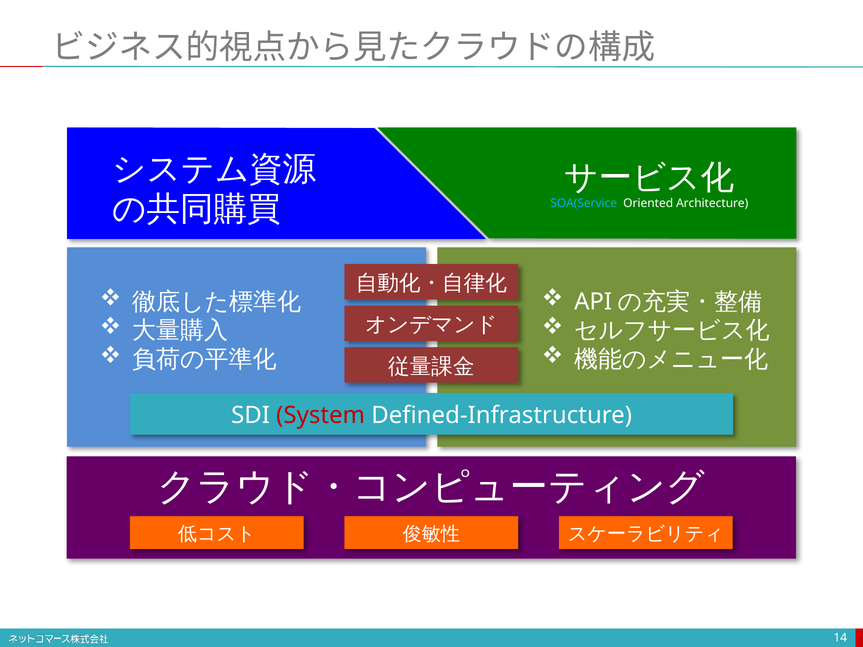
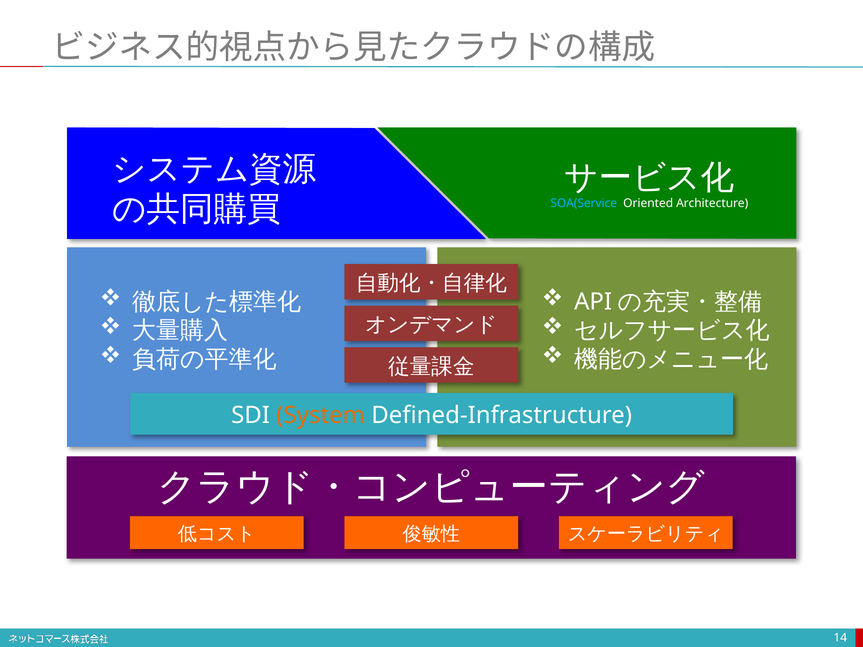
System colour: red -> orange (321, 416)
